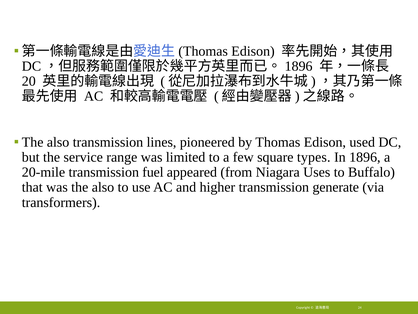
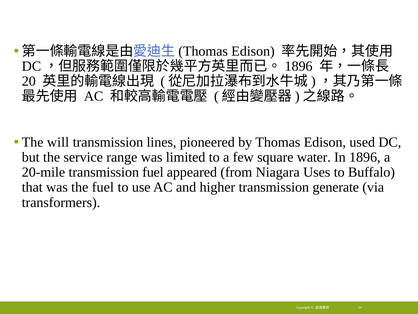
also: also -> will (58, 142)
types: types -> water (314, 157)
the also: also -> fuel (103, 187)
